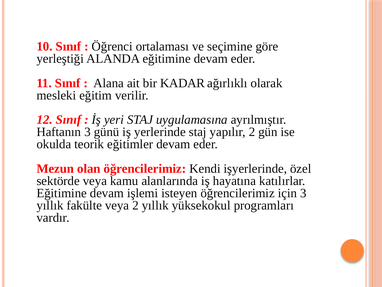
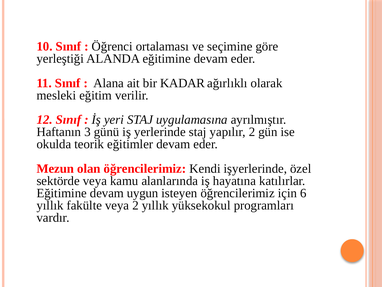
işlemi: işlemi -> uygun (143, 193)
için 3: 3 -> 6 (303, 193)
